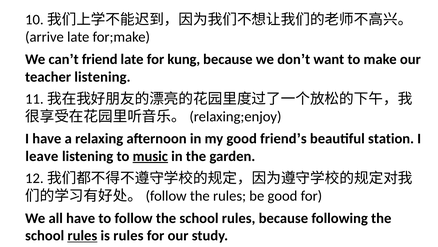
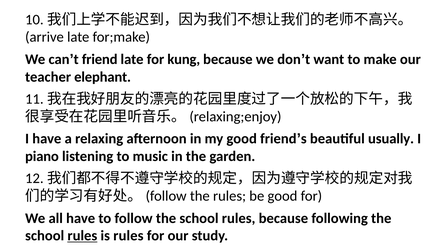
teacher listening: listening -> elephant (103, 77)
station: station -> usually (391, 138)
leave: leave -> piano (42, 156)
music underline: present -> none (150, 156)
